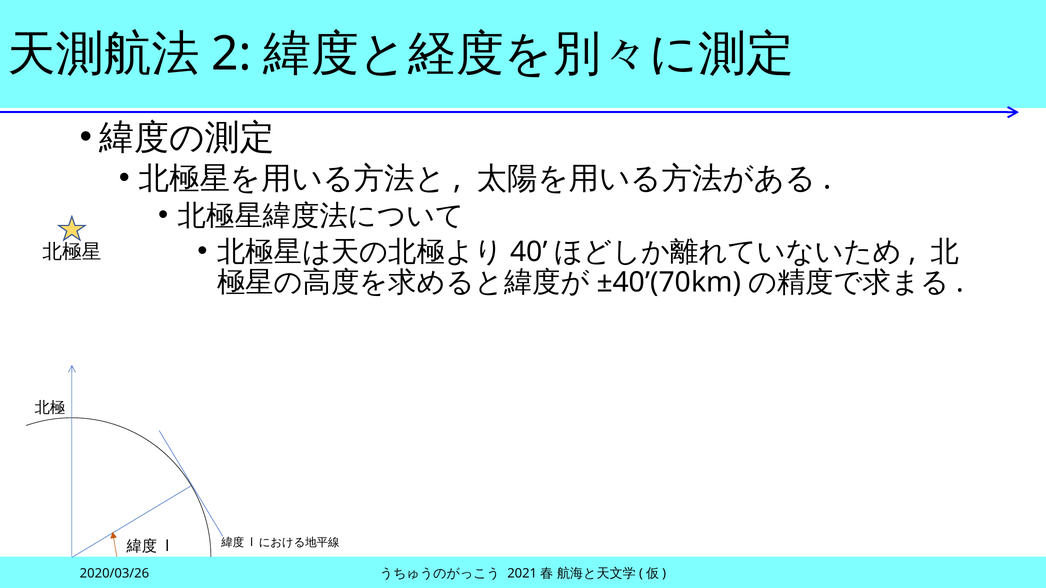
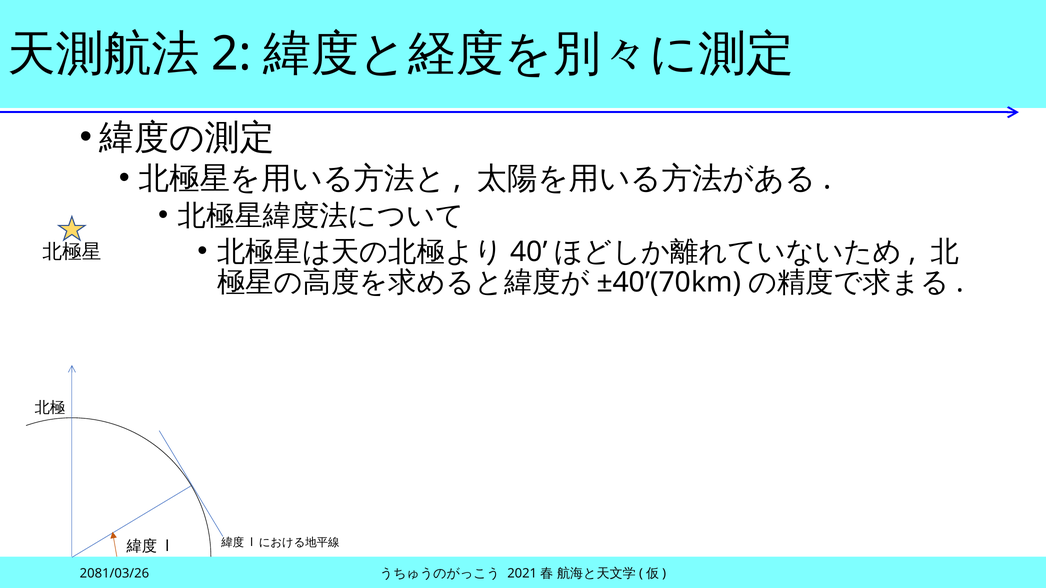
2020/03/26: 2020/03/26 -> 2081/03/26 (114, 574)
